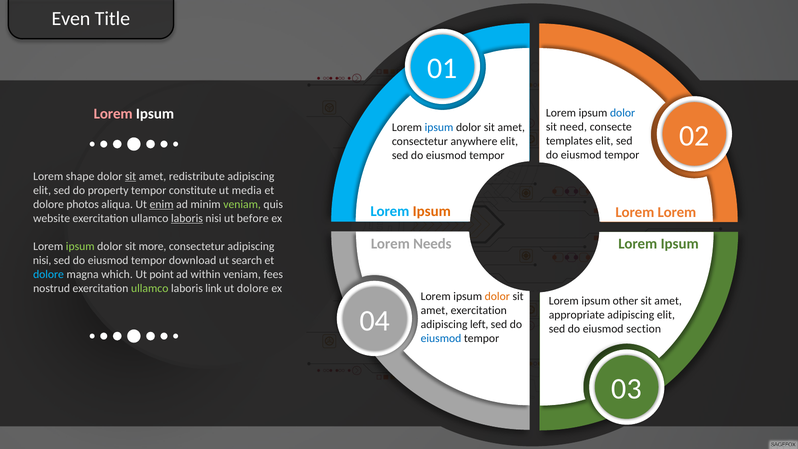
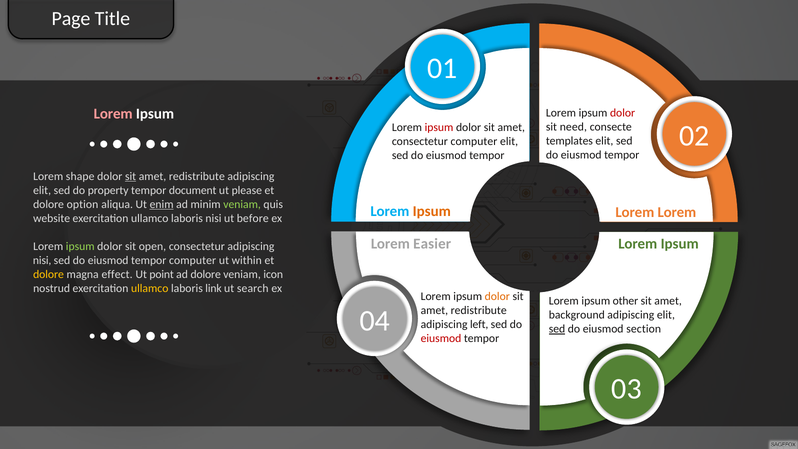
Even: Even -> Page (71, 19)
dolor colour: blue -> red (623, 113)
ipsum colour: blue -> red (439, 127)
consectetur anywhere: anywhere -> computer (474, 141)
constitute: constitute -> document (193, 190)
media: media -> please (247, 190)
photos: photos -> option (83, 204)
laboris underline: present -> none (187, 218)
Needs: Needs -> Easier (432, 244)
more: more -> open (152, 246)
tempor download: download -> computer (193, 260)
search: search -> within (247, 260)
dolore colour: light blue -> yellow (49, 274)
which: which -> effect (117, 274)
ad within: within -> dolore (206, 274)
fees: fees -> icon (273, 274)
ullamco colour: light green -> yellow (150, 288)
ut dolore: dolore -> search (253, 288)
exercitation: exercitation -> redistribute (479, 310)
appropriate: appropriate -> background (577, 315)
sed underline: none -> present (557, 329)
eiusmod colour: blue -> red (441, 338)
